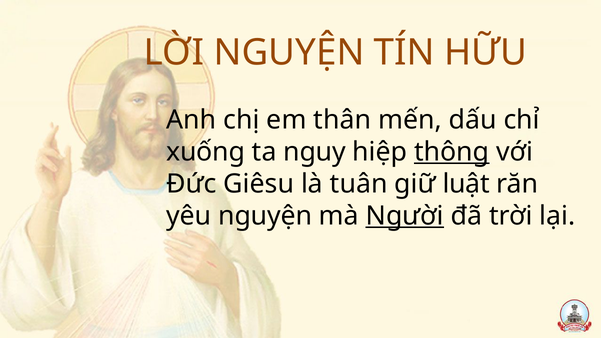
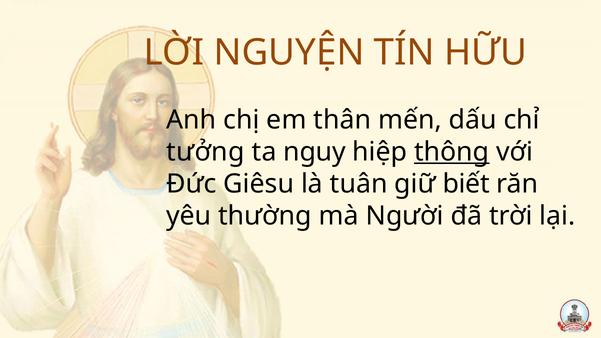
xuống: xuống -> tưởng (205, 152)
luật: luật -> biết (466, 184)
yêu nguyện: nguyện -> thường (265, 216)
Người underline: present -> none (405, 216)
